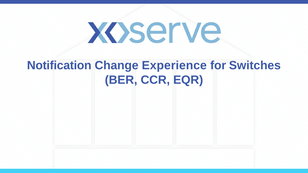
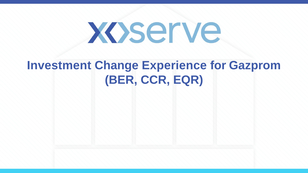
Notification: Notification -> Investment (59, 66)
Switches: Switches -> Gazprom (255, 66)
